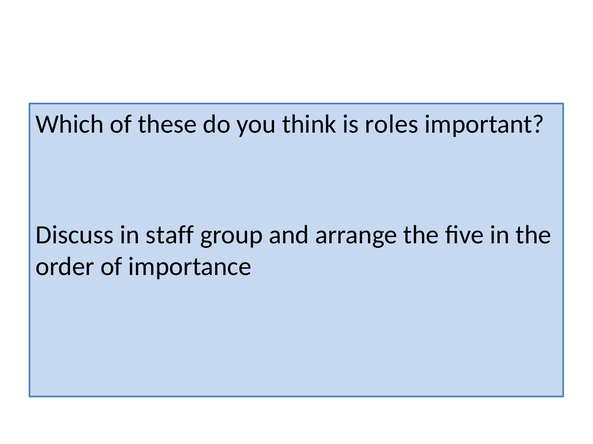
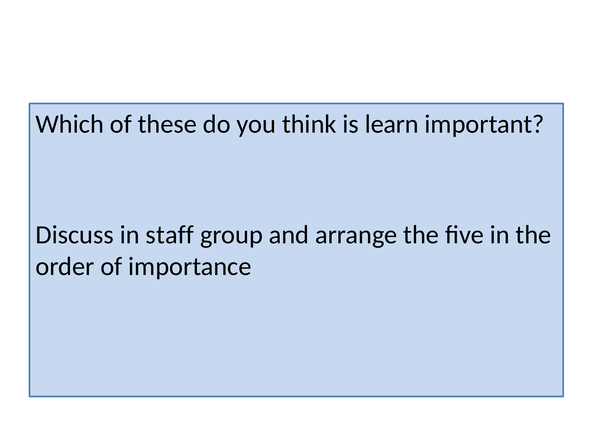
roles: roles -> learn (392, 124)
